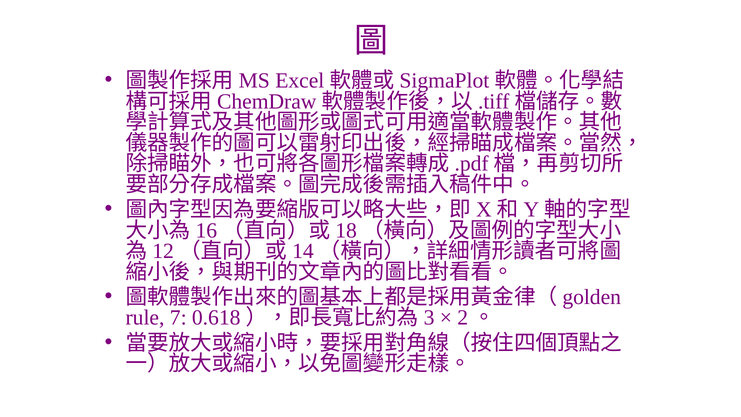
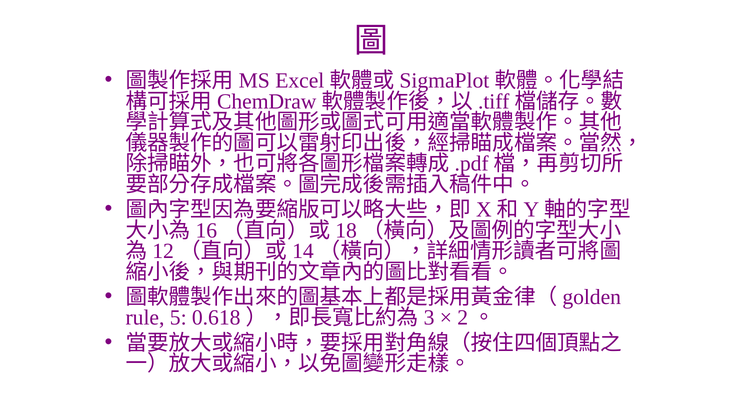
7: 7 -> 5 (178, 318)
